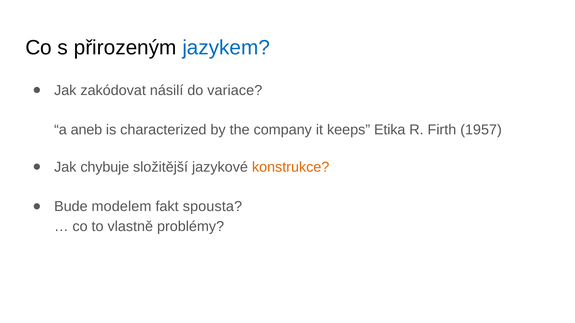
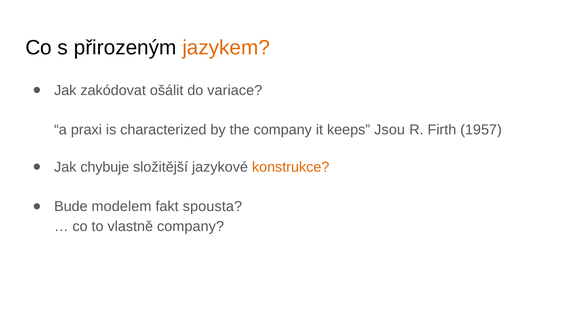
jazykem colour: blue -> orange (226, 48)
násilí: násilí -> ošálit (167, 90)
aneb: aneb -> praxi (86, 130)
Etika: Etika -> Jsou (390, 130)
vlastně problémy: problémy -> company (191, 227)
